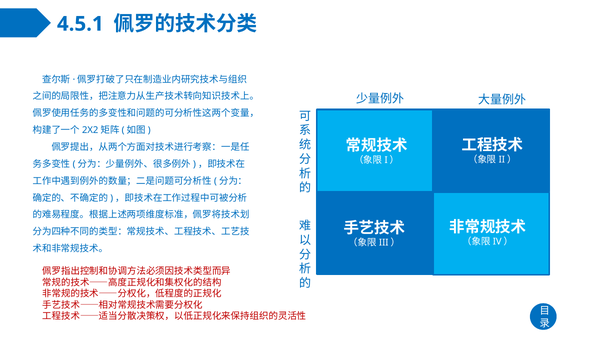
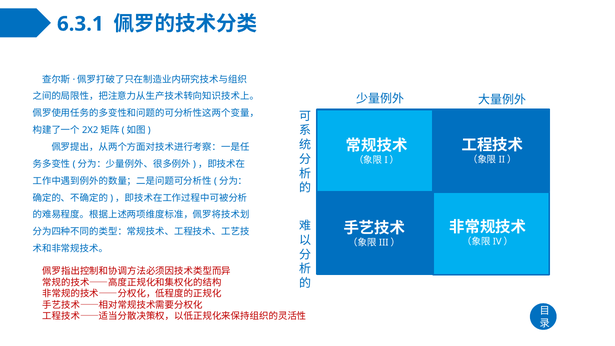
4.5.1: 4.5.1 -> 6.3.1 (80, 24)
